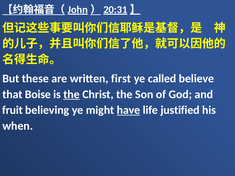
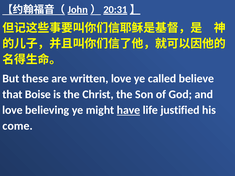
written first: first -> love (121, 79)
the underline: present -> none (72, 94)
fruit: fruit -> love (12, 110)
when: when -> come (18, 126)
